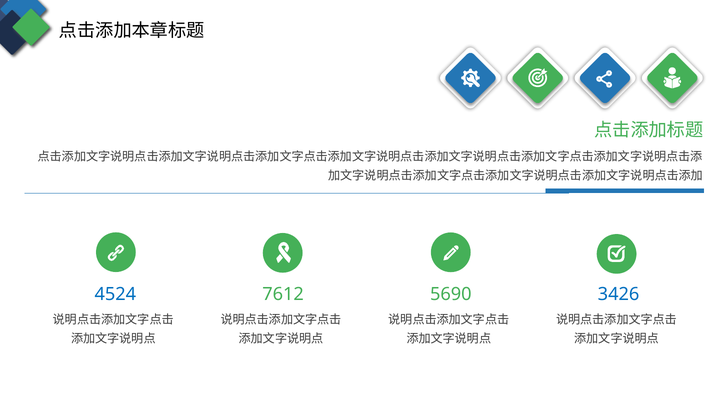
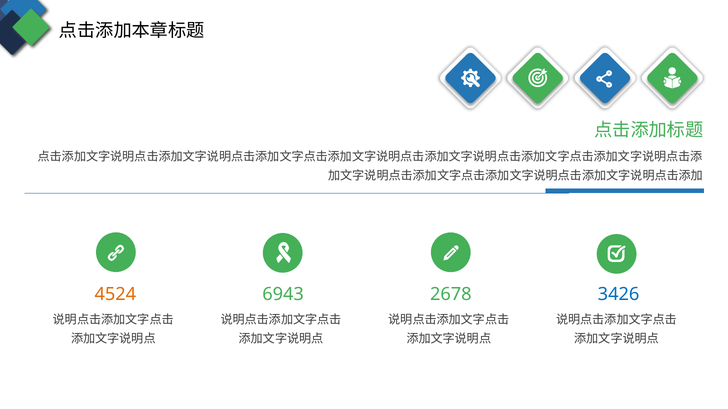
4524 colour: blue -> orange (115, 295)
7612: 7612 -> 6943 (283, 295)
5690: 5690 -> 2678 (451, 295)
